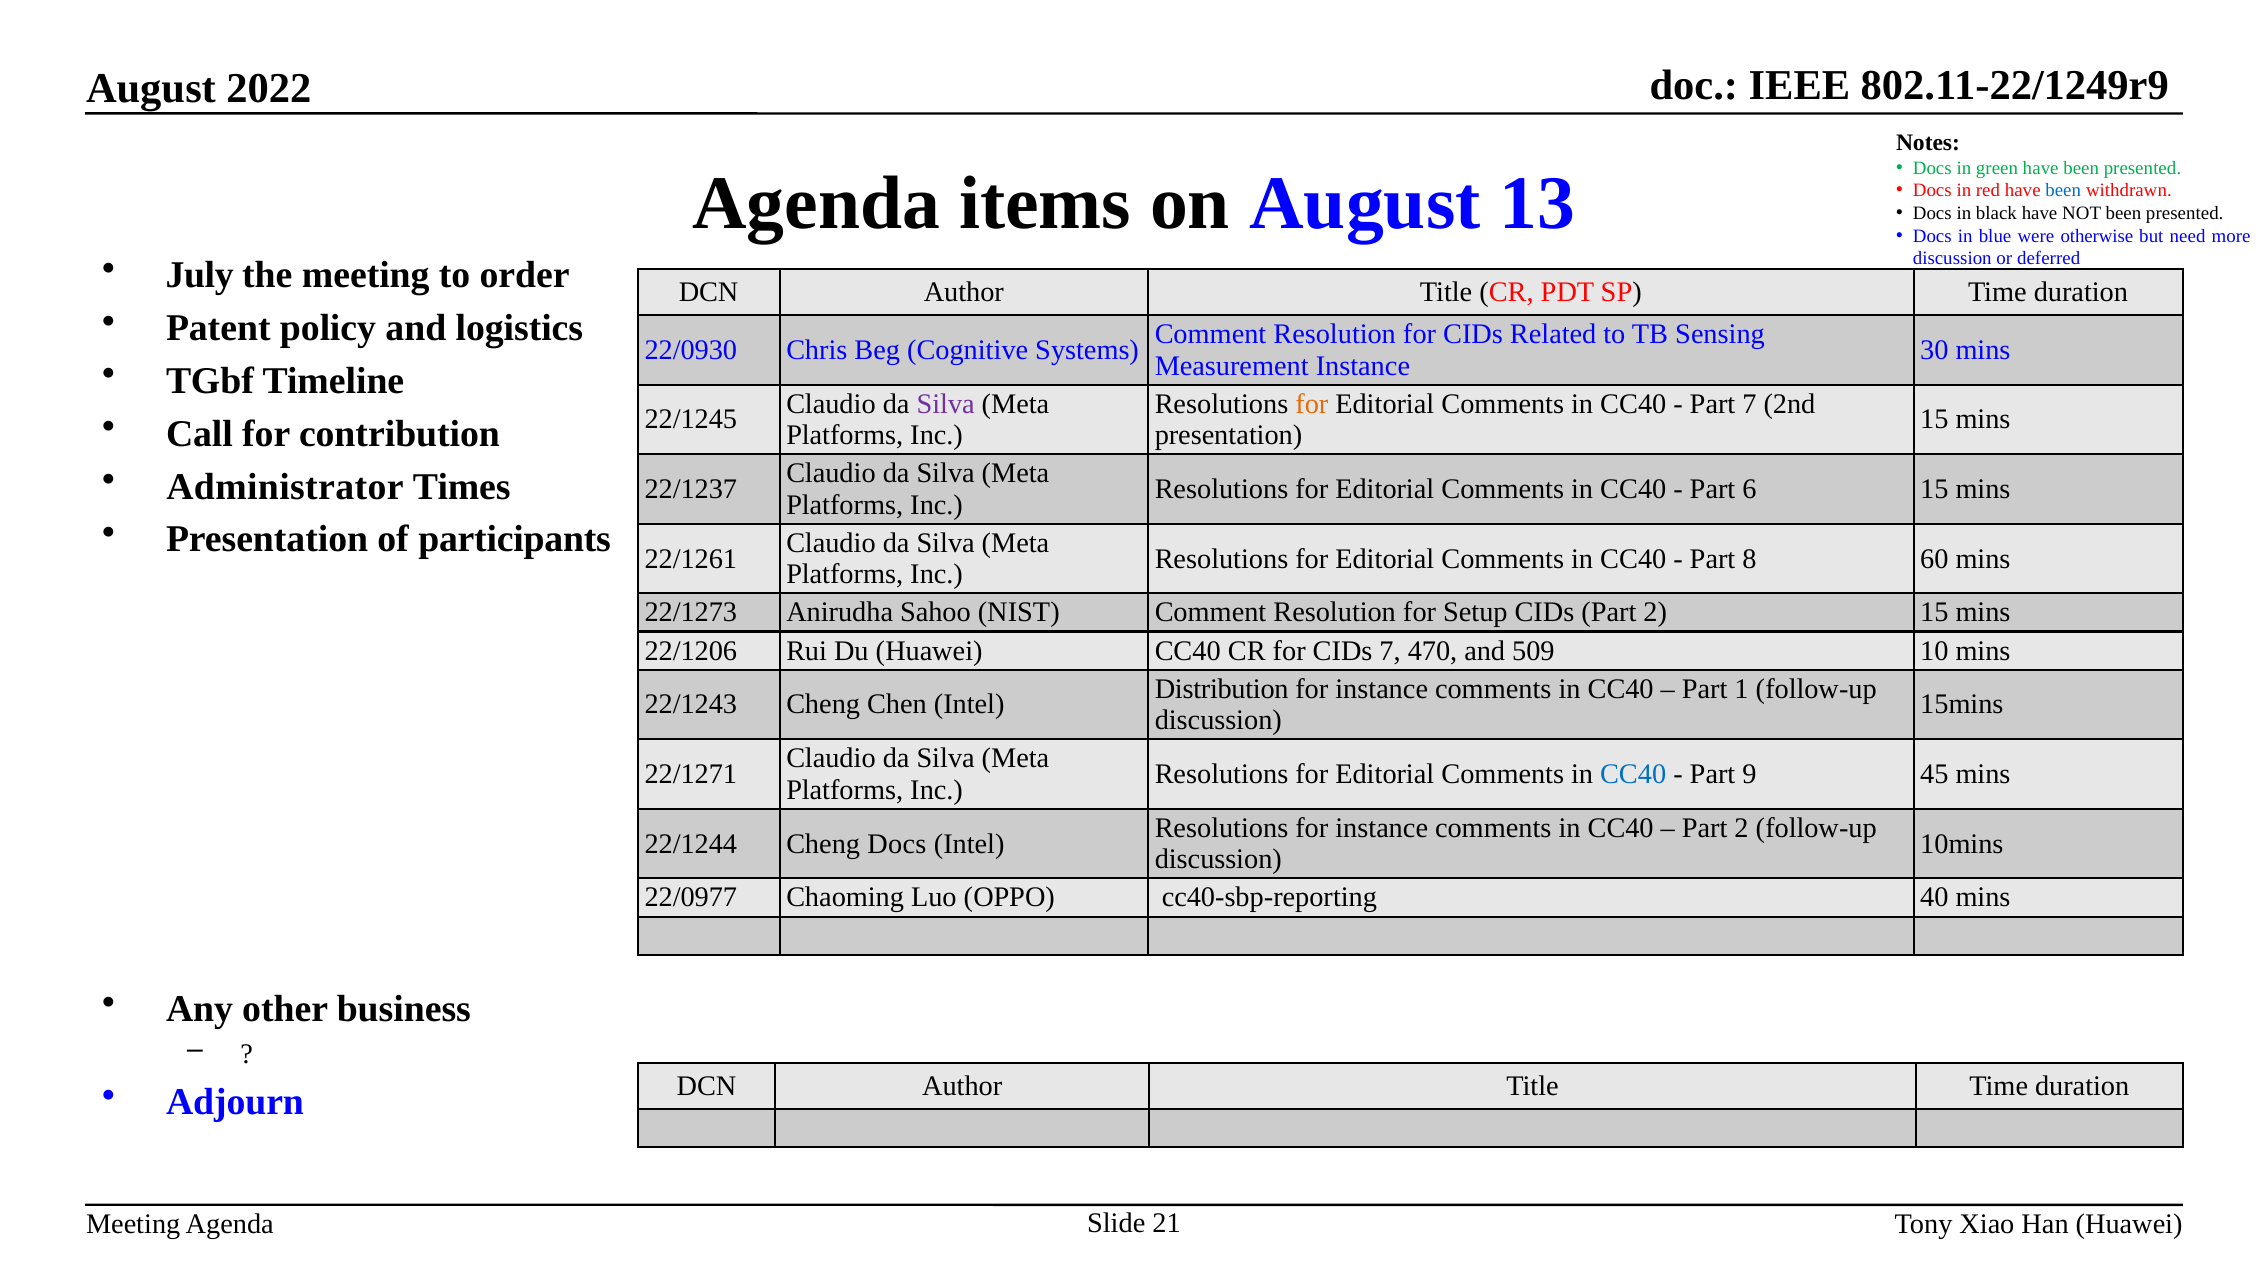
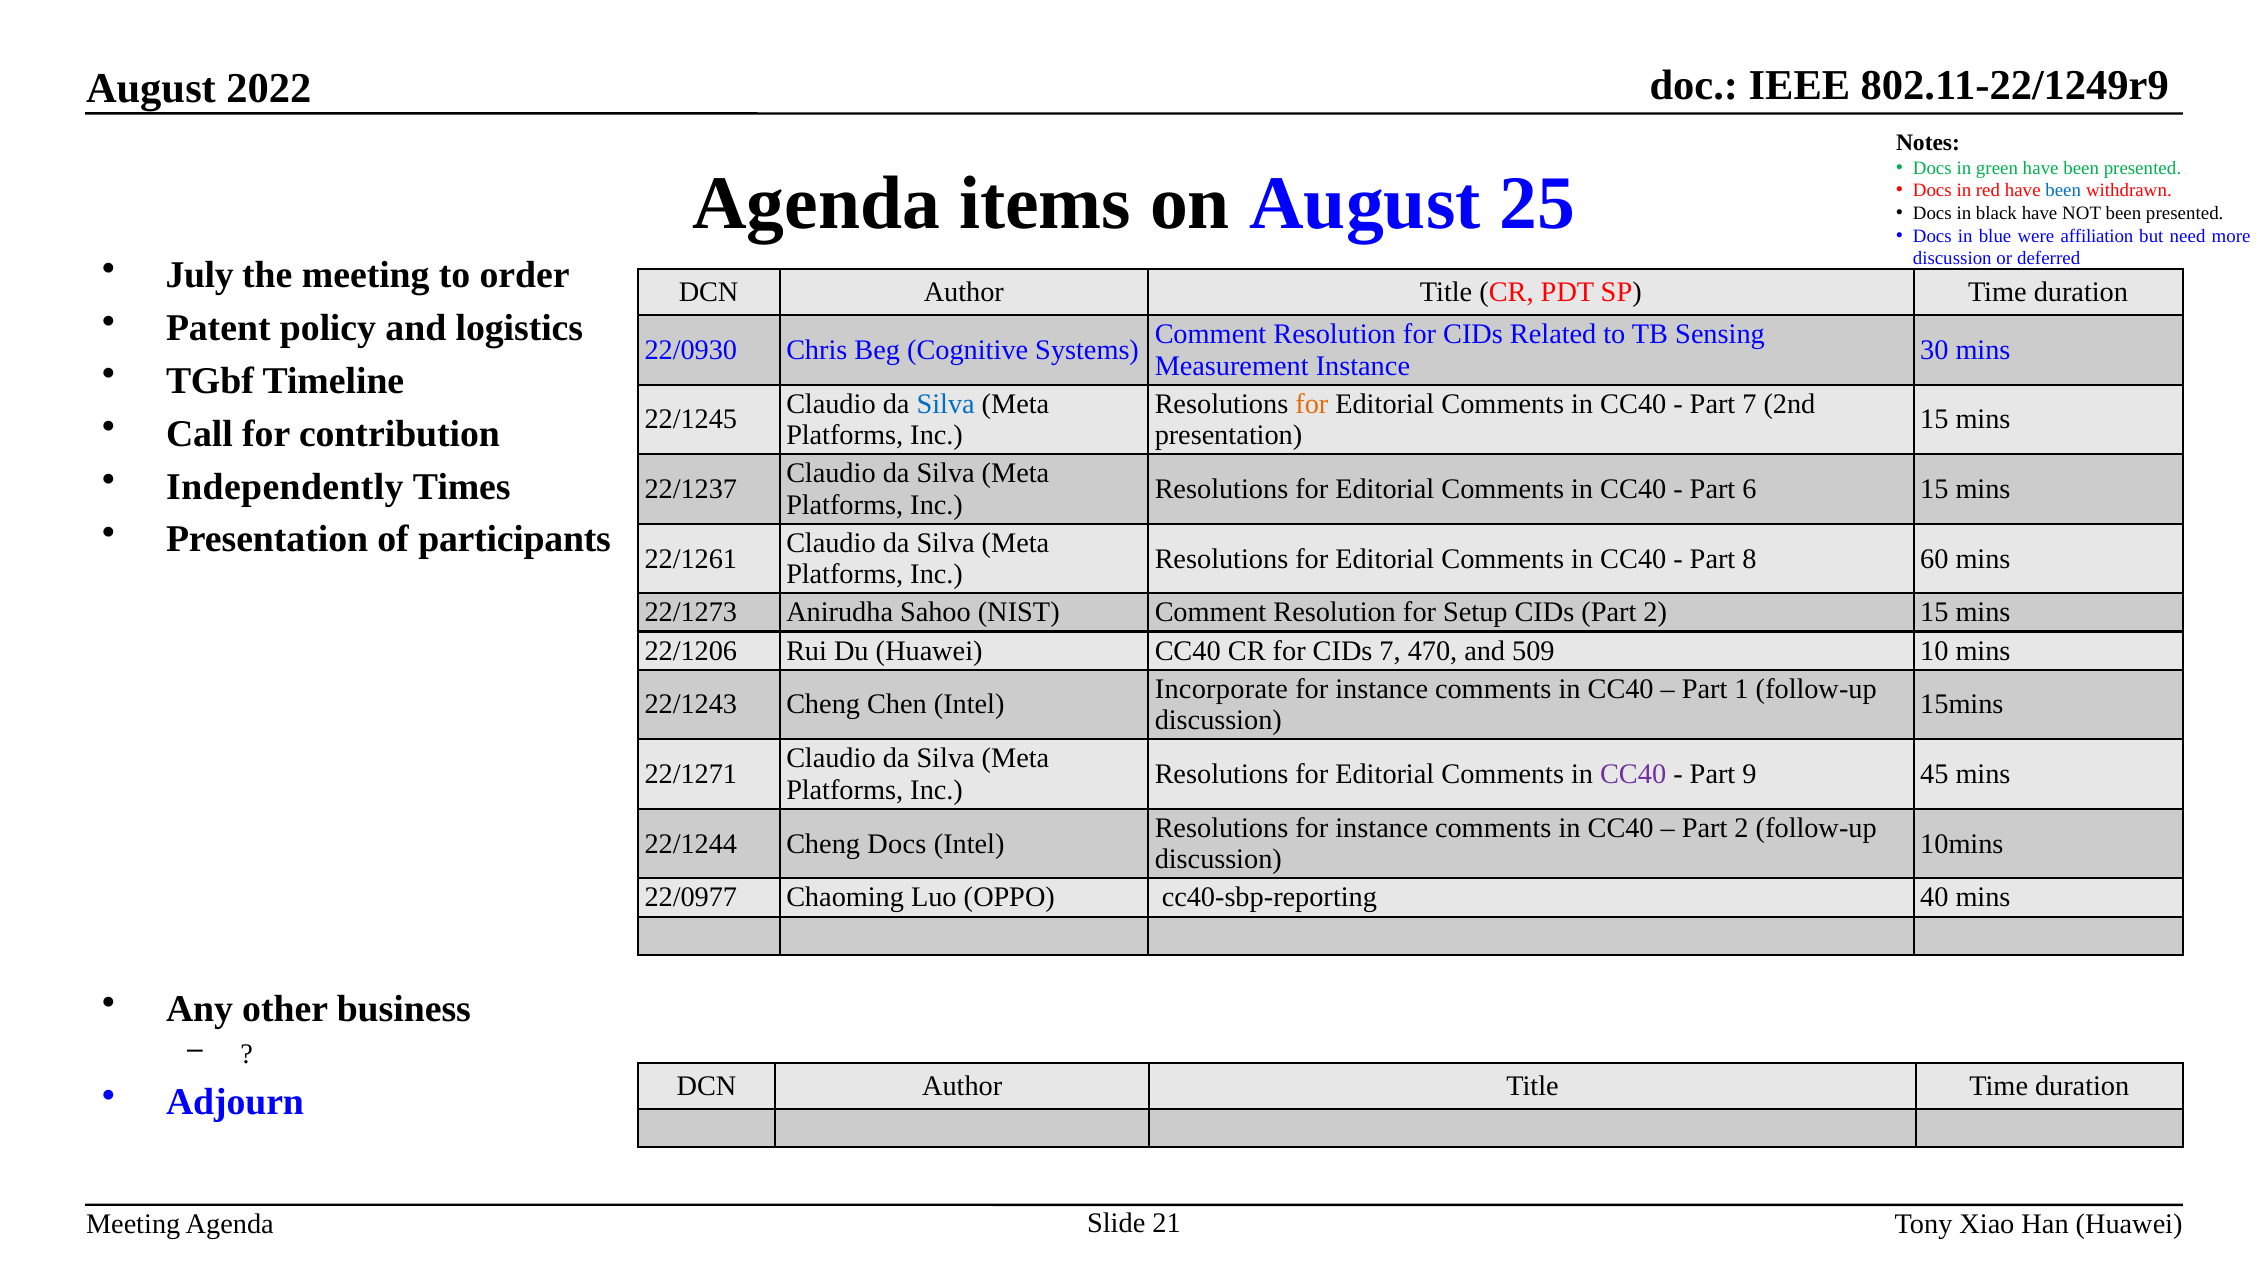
13: 13 -> 25 (1537, 204)
otherwise: otherwise -> affiliation (2097, 236)
Silva colour: purple -> blue (946, 404)
Administrator: Administrator -> Independently (285, 486)
Distribution: Distribution -> Incorporate (1221, 689)
CC40 colour: blue -> purple (1633, 774)
